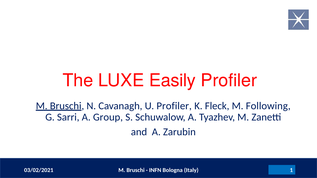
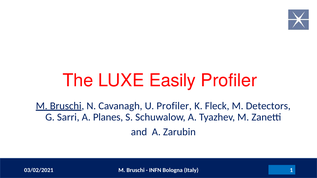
Following: Following -> Detectors (268, 106)
Group: Group -> Planes (108, 117)
